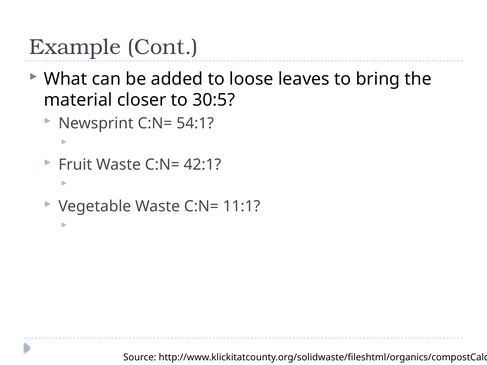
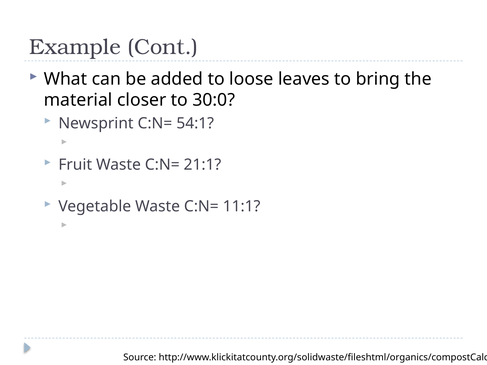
30:5: 30:5 -> 30:0 (214, 100)
42:1: 42:1 -> 21:1 (202, 165)
